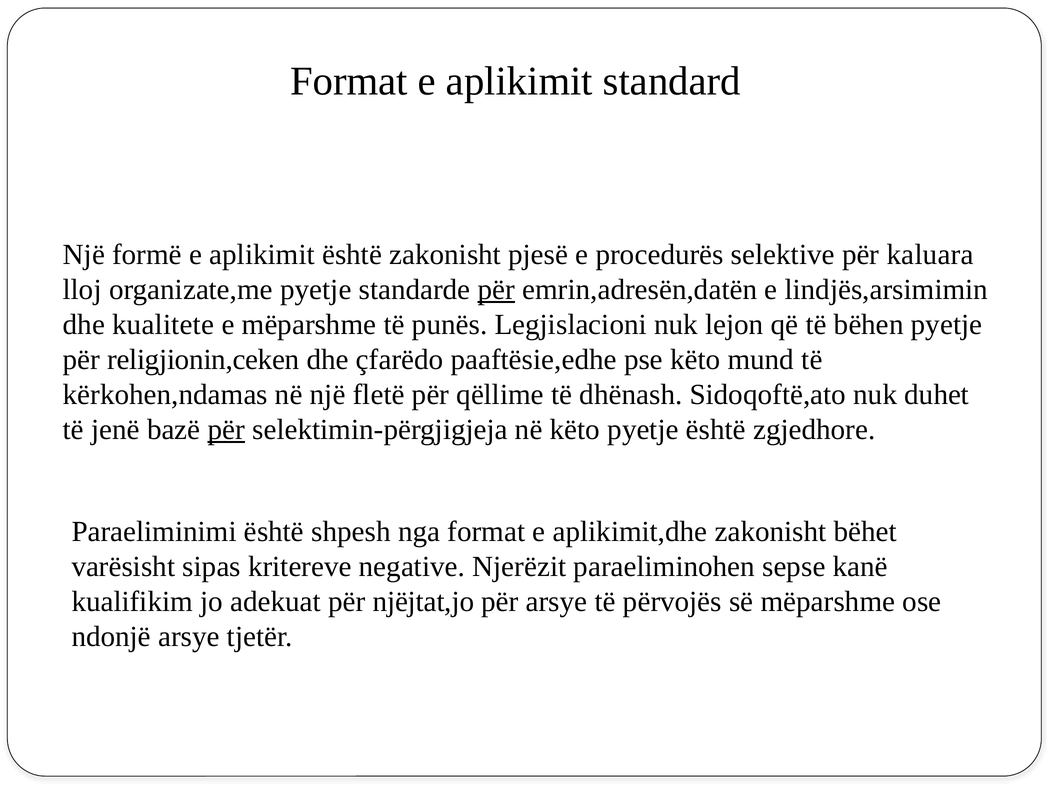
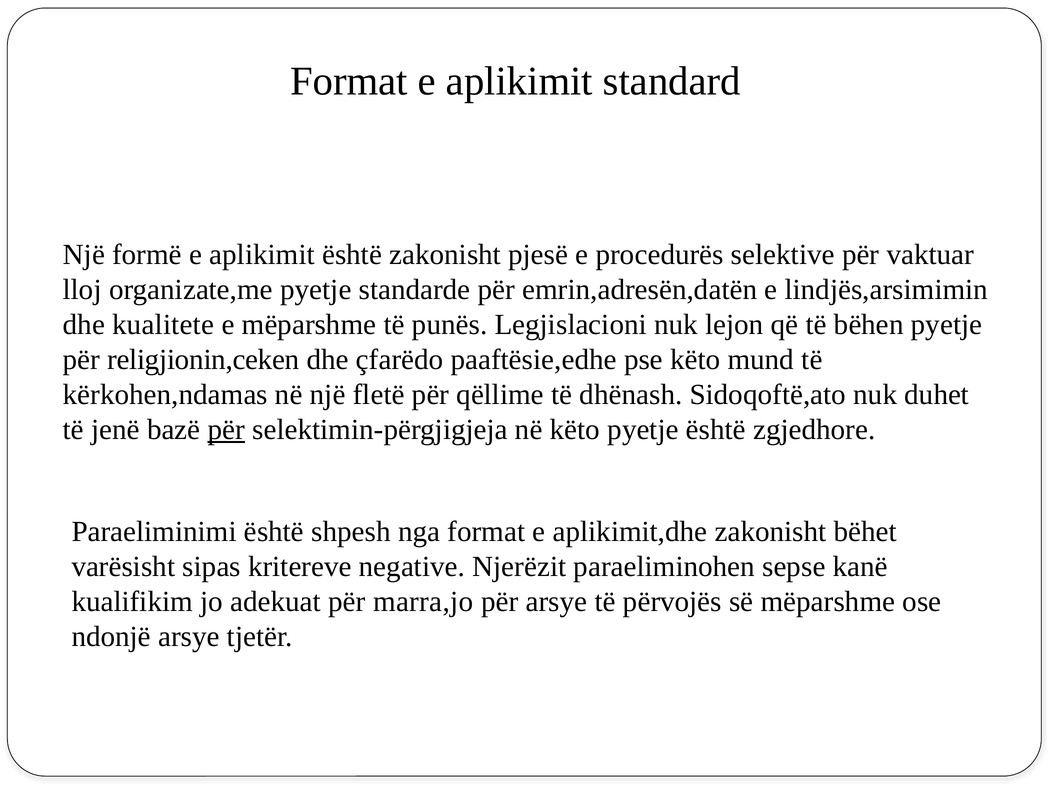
kaluara: kaluara -> vaktuar (930, 254)
për underline: present -> none (496, 289)
njëjtat,jo: njëjtat,jo -> marra,jo (423, 602)
